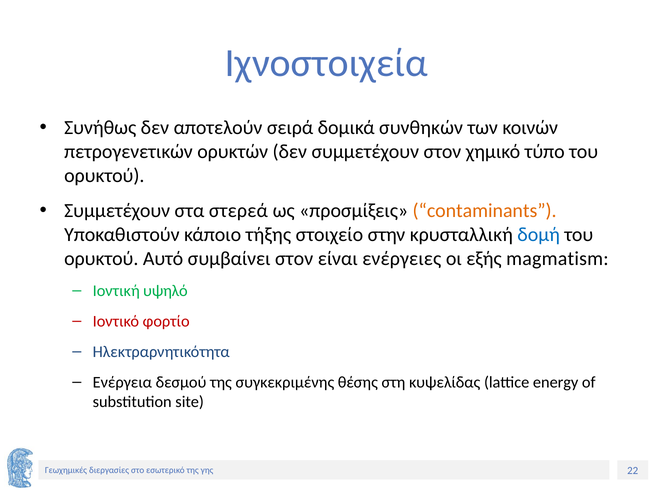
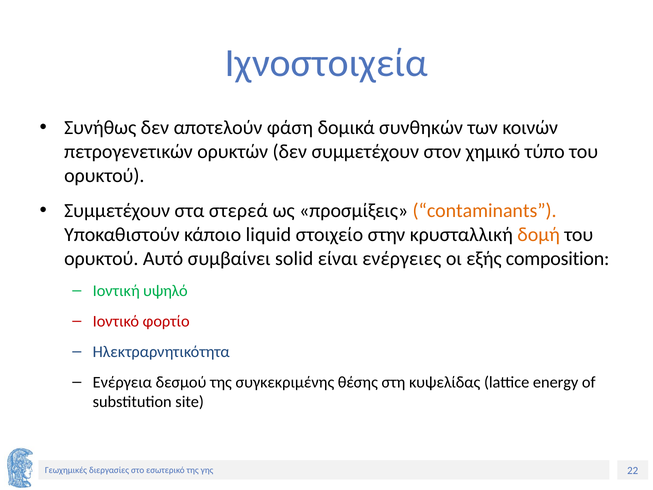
σειρά: σειρά -> φάση (290, 128)
τήξης: τήξης -> liquid (268, 234)
δομή colour: blue -> orange (539, 234)
συμβαίνει στον: στον -> solid (294, 258)
magmatism: magmatism -> composition (558, 258)
